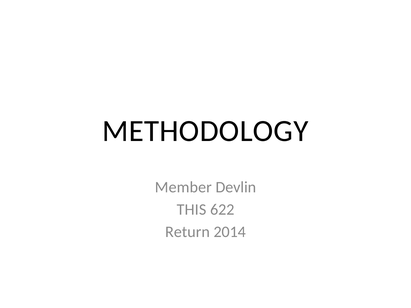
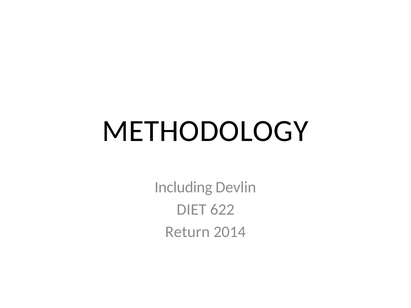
Member: Member -> Including (183, 187)
THIS: THIS -> DIET (191, 210)
